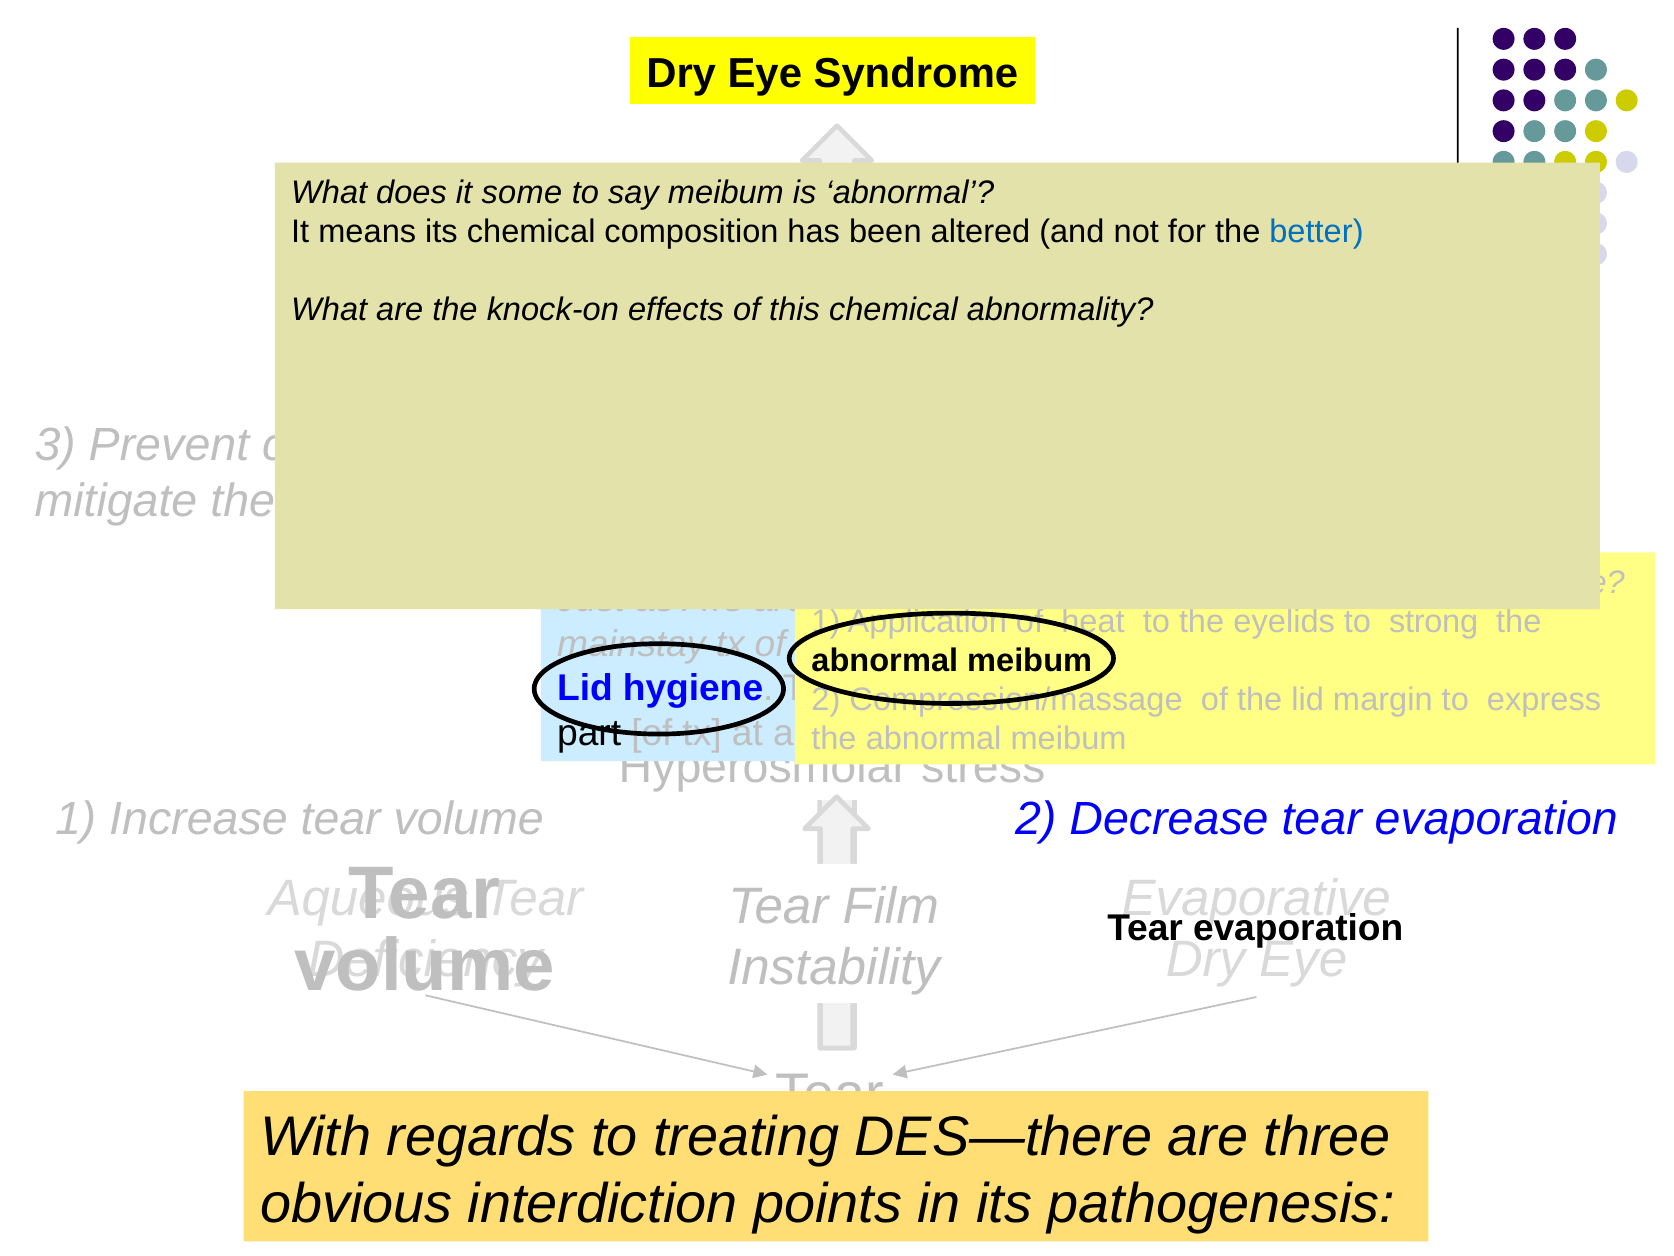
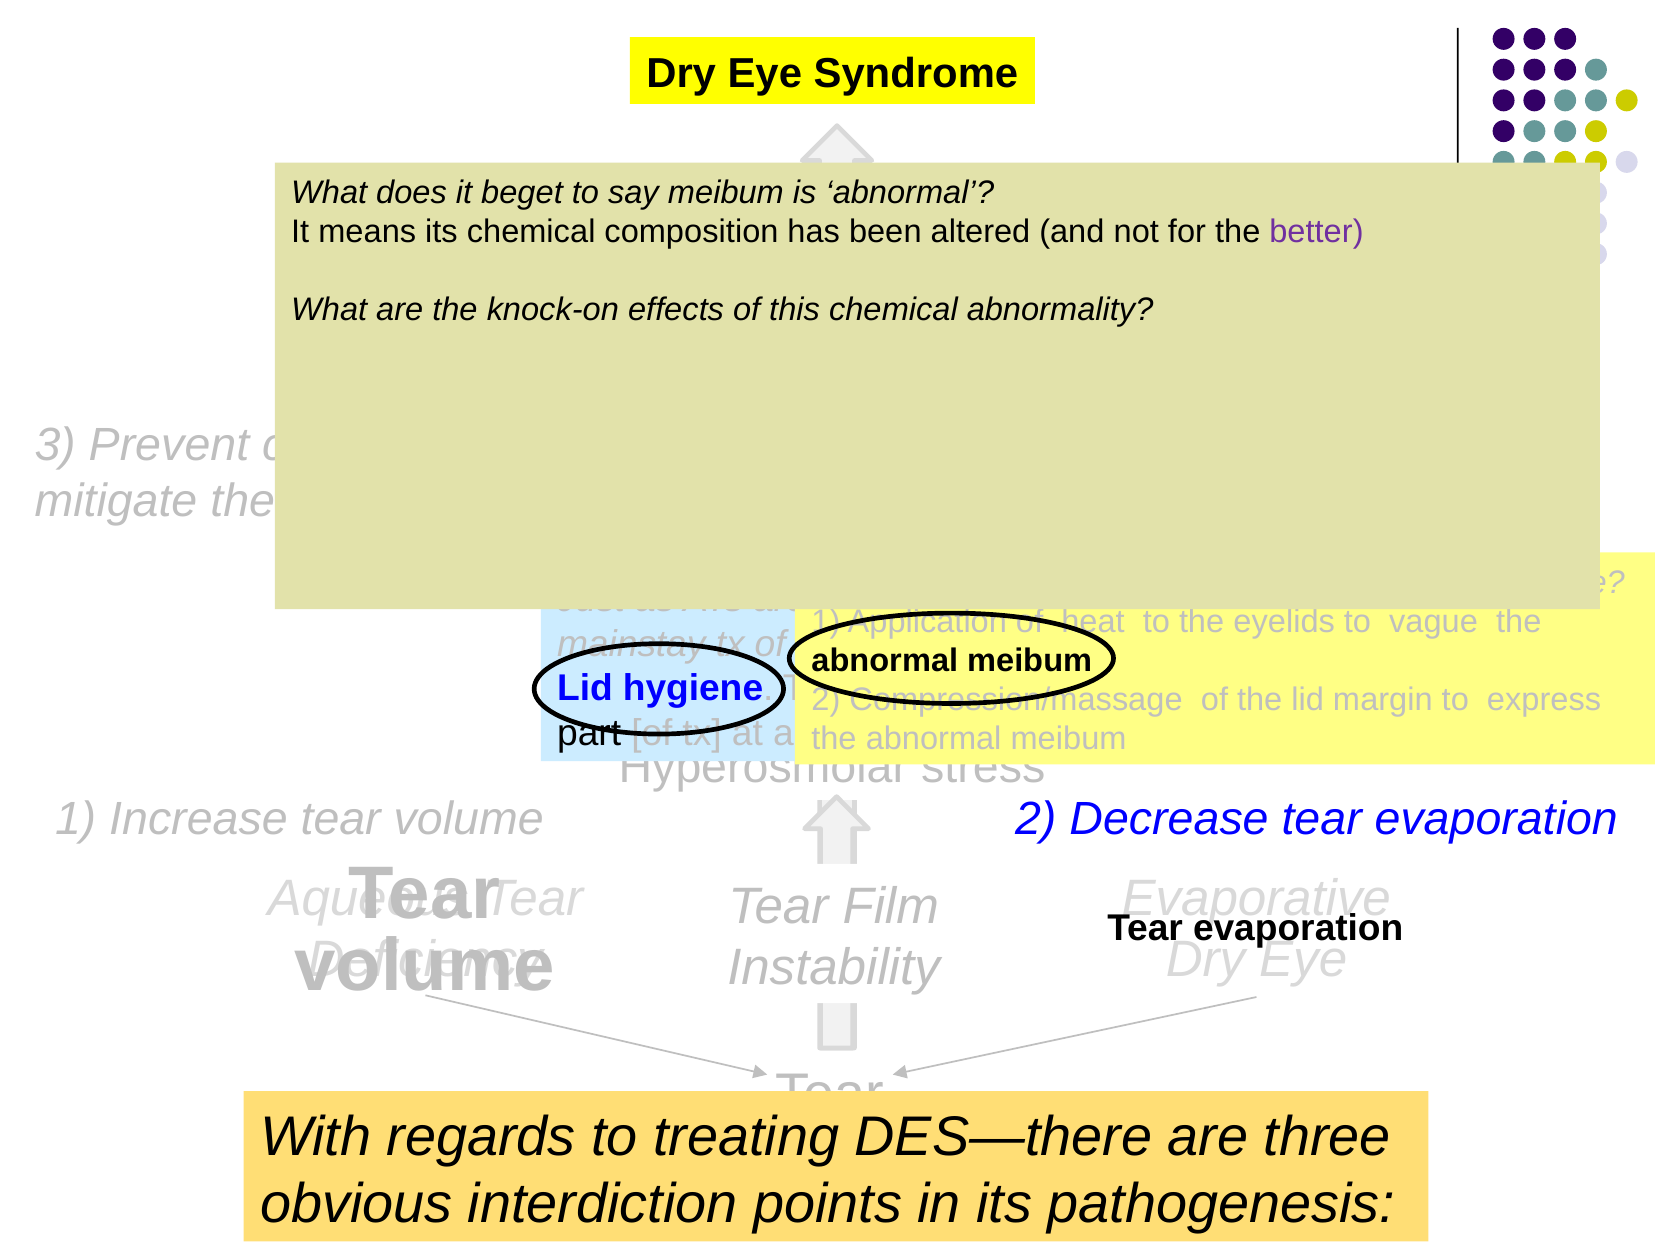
some: some -> beget (522, 193)
better colour: blue -> purple (1316, 232)
strong: strong -> vague (1433, 621)
